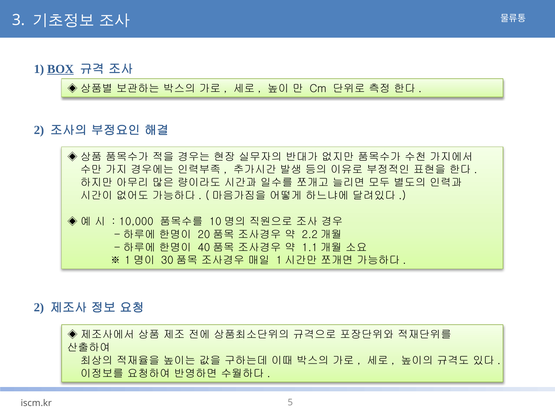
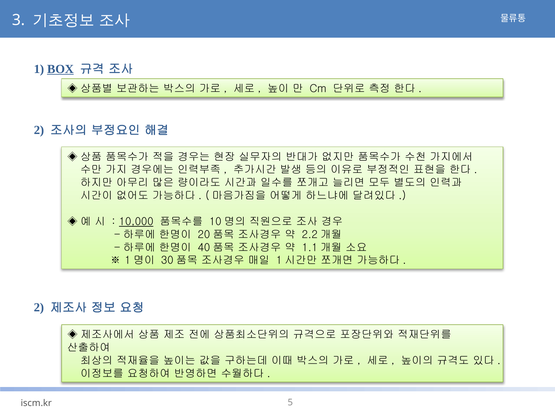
10,000 underline: none -> present (136, 222)
